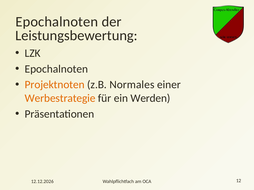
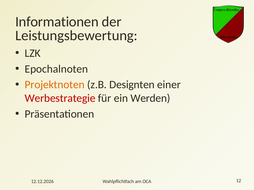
Epochalnoten: Epochalnoten -> Informationen (57, 22)
Normales: Normales -> Designten (132, 85)
Werbestrategie colour: orange -> red (60, 98)
